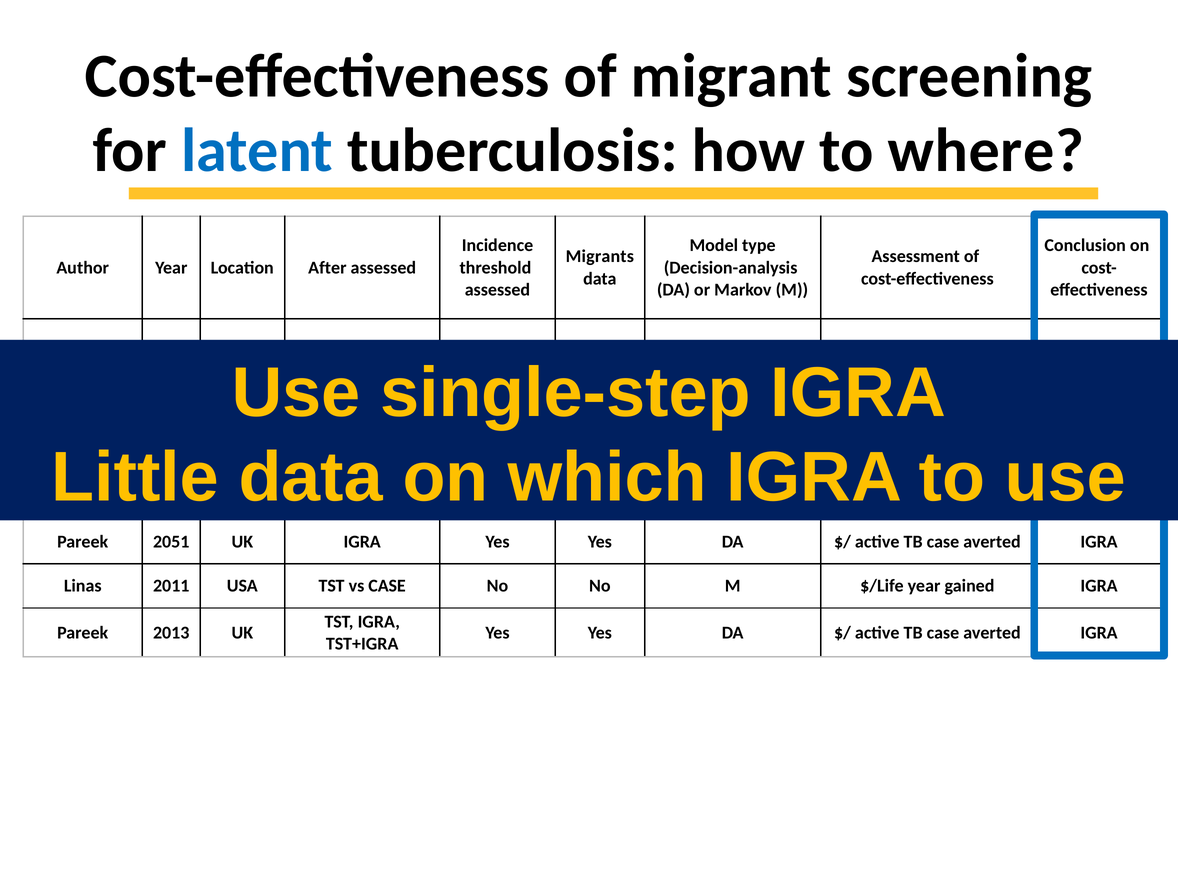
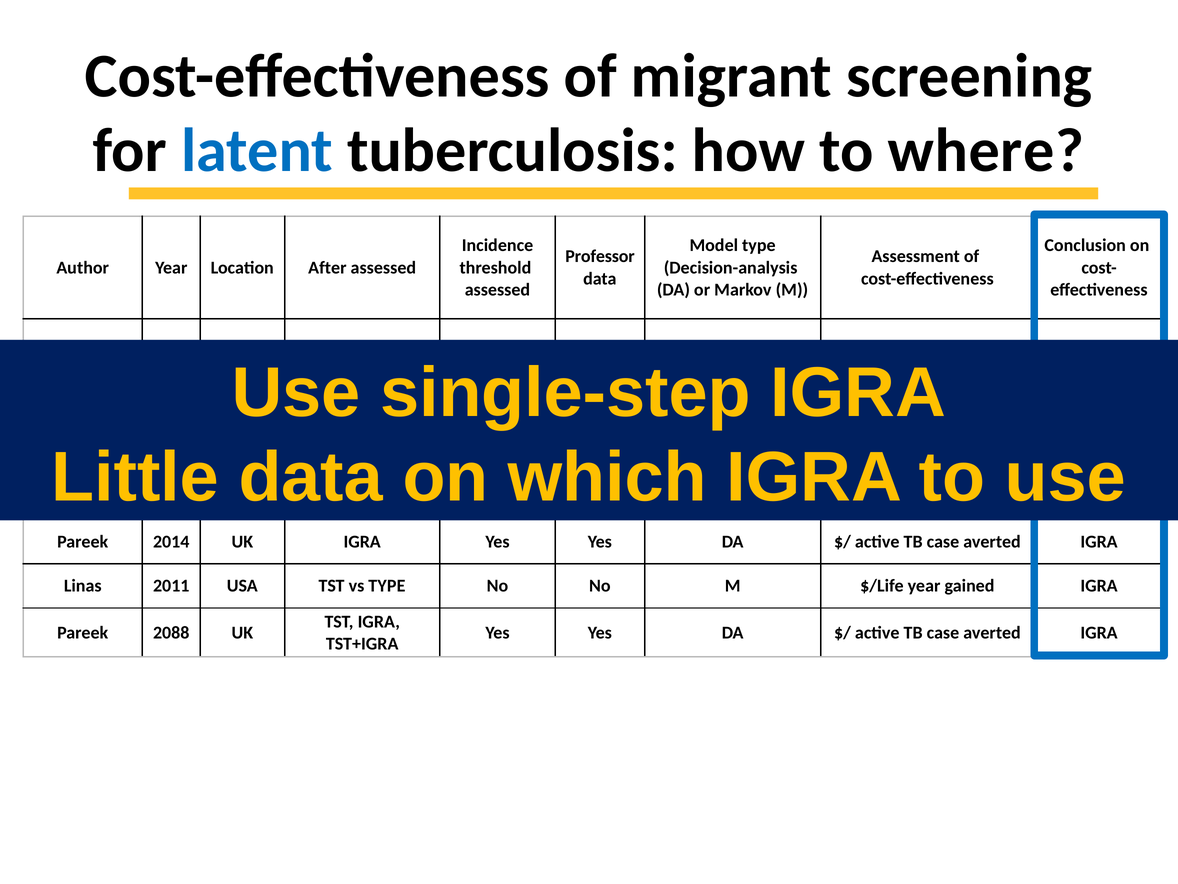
Migrants: Migrants -> Professor (600, 256)
2051: 2051 -> 2014 (171, 541)
vs CASE: CASE -> TYPE (387, 586)
2013: 2013 -> 2088 (171, 632)
